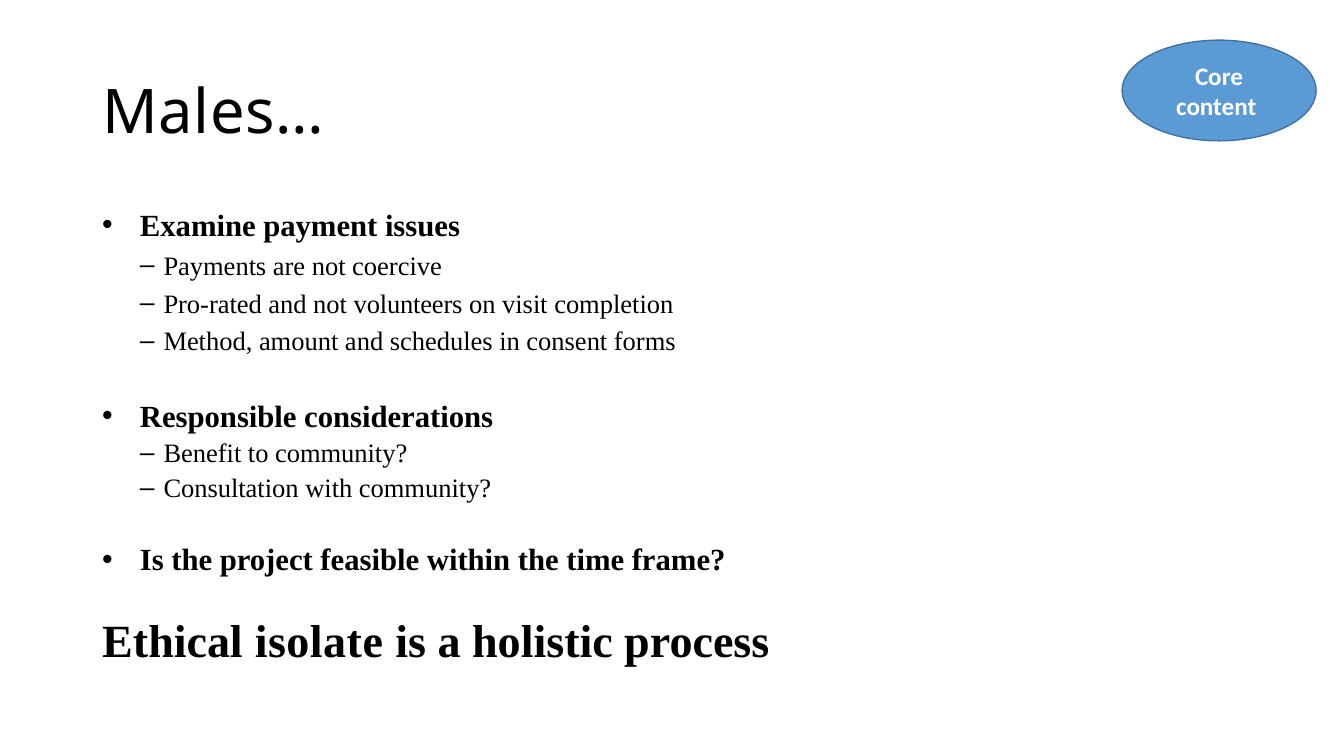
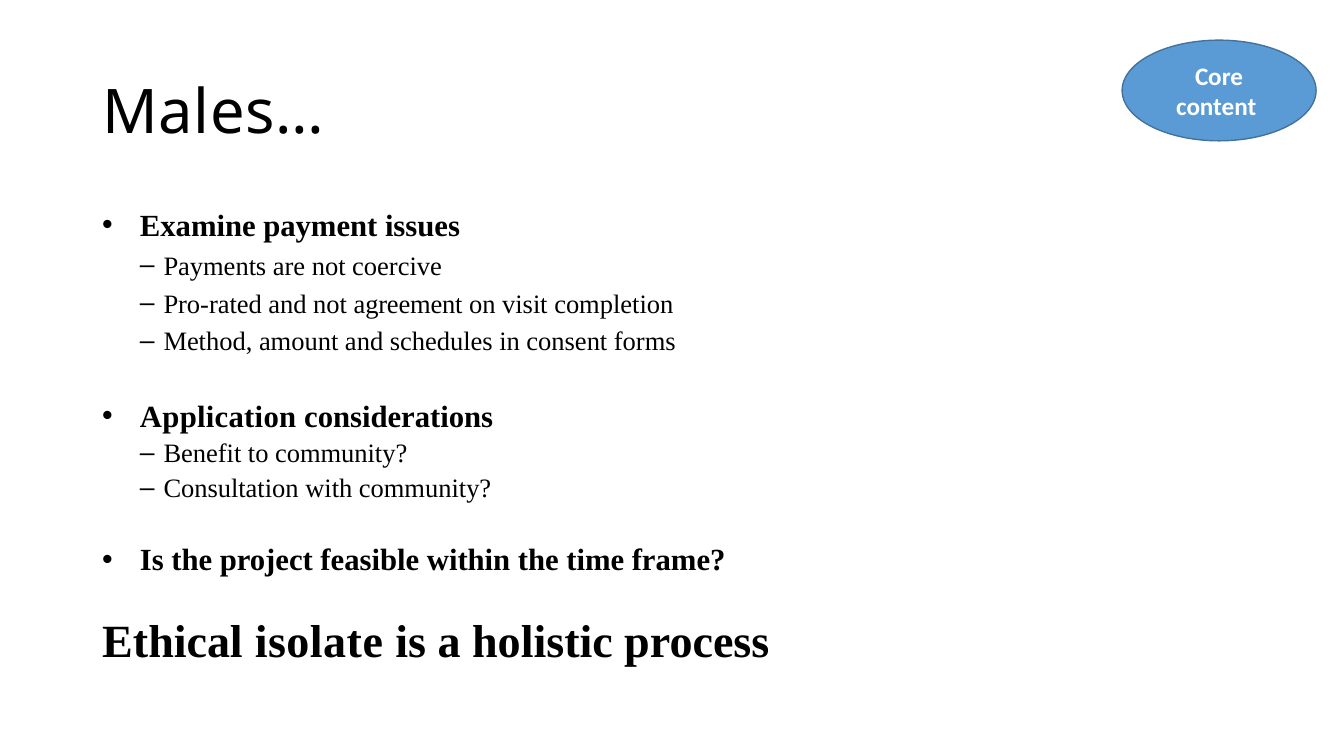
volunteers: volunteers -> agreement (408, 304)
Responsible: Responsible -> Application (218, 417)
